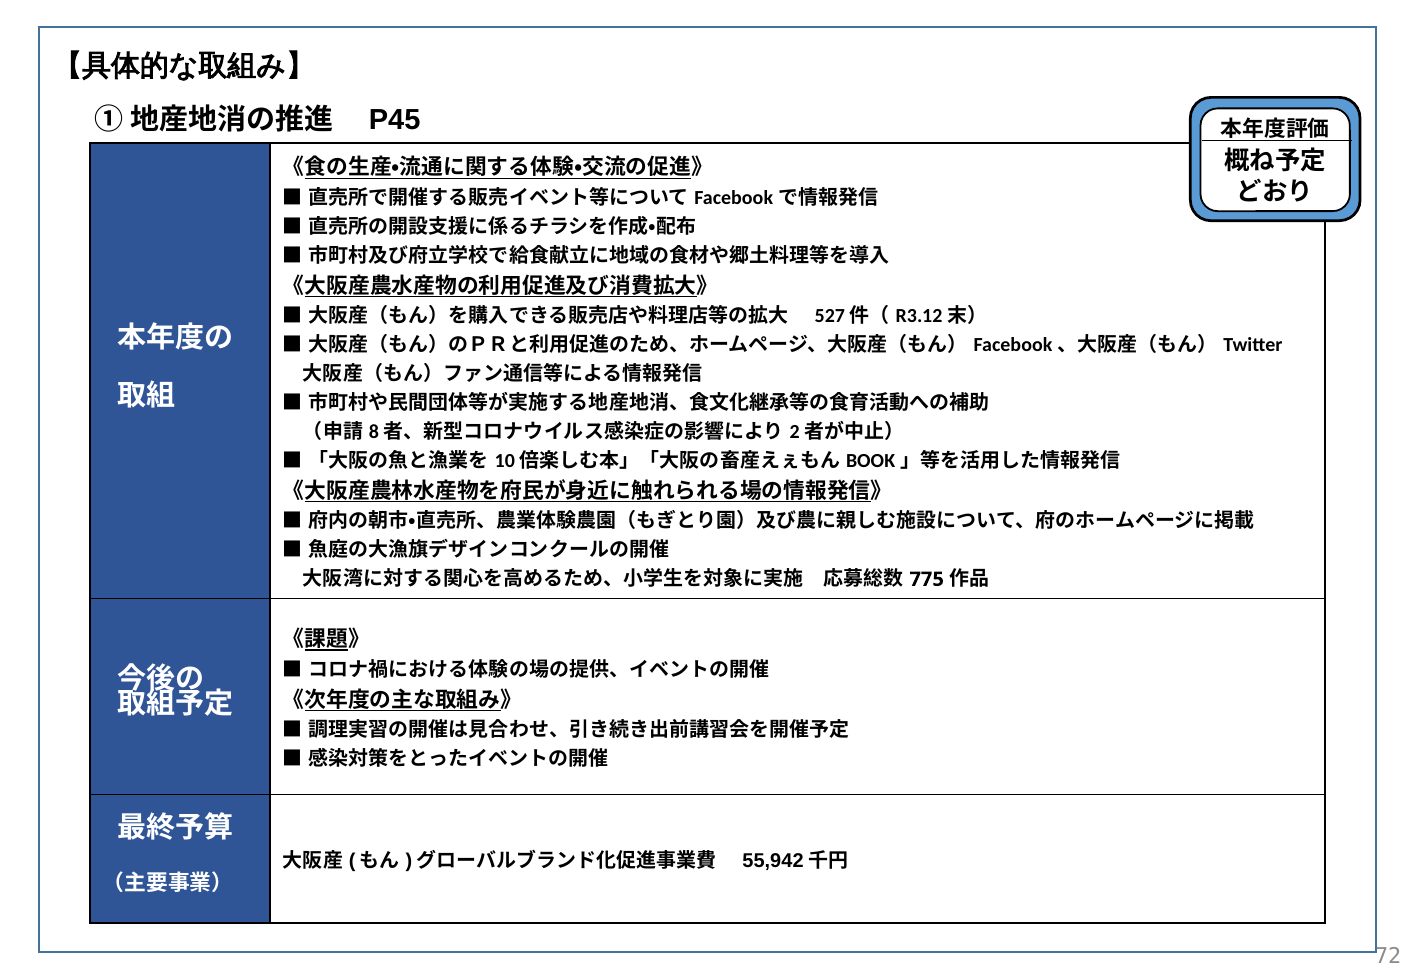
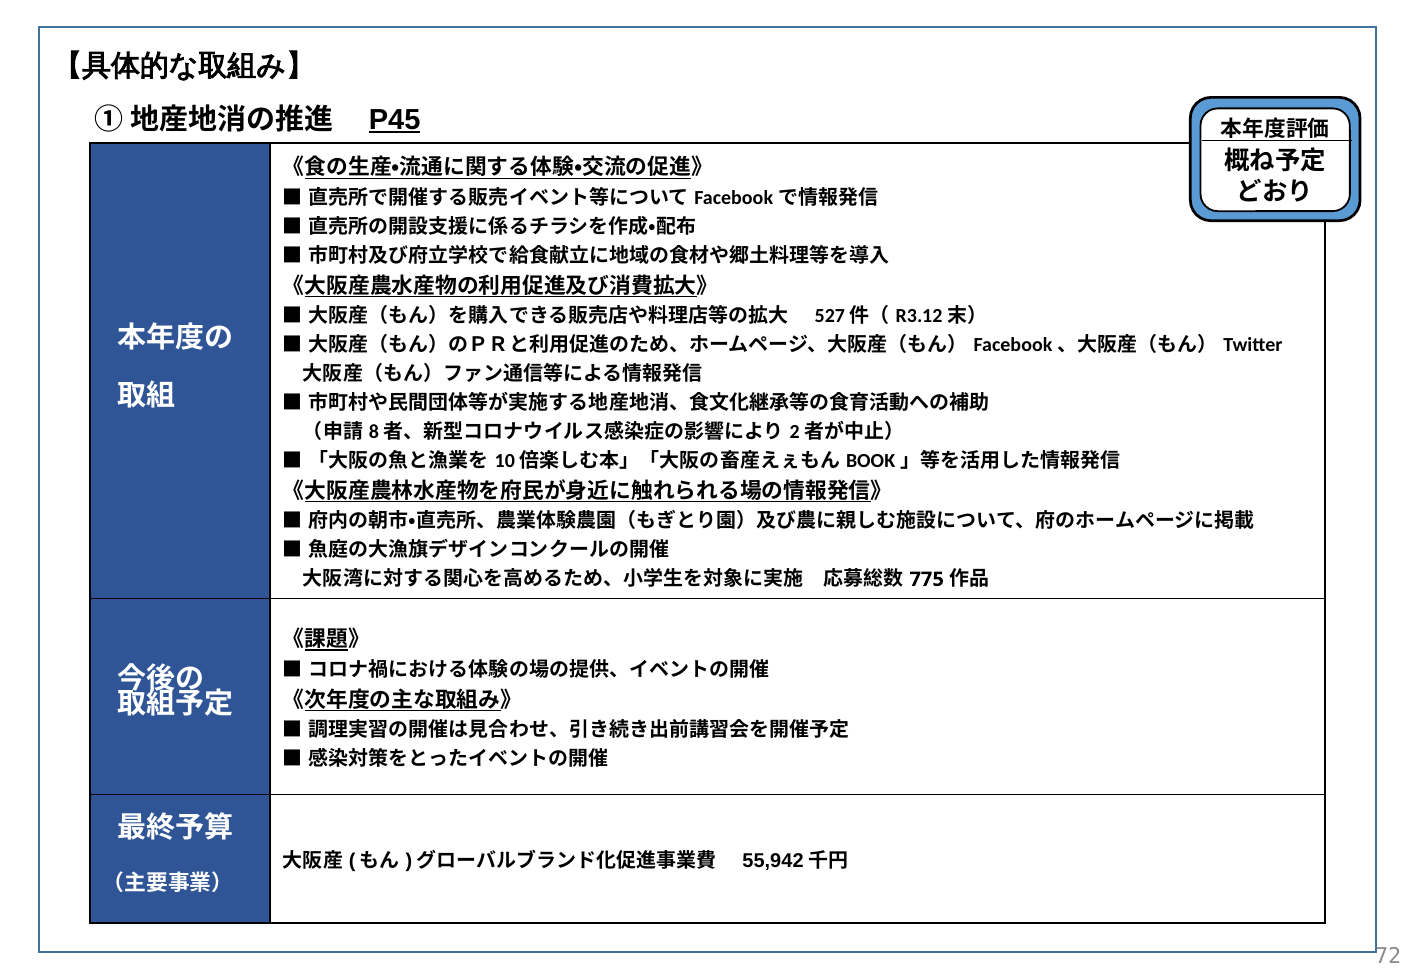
P45 underline: none -> present (395, 120)
